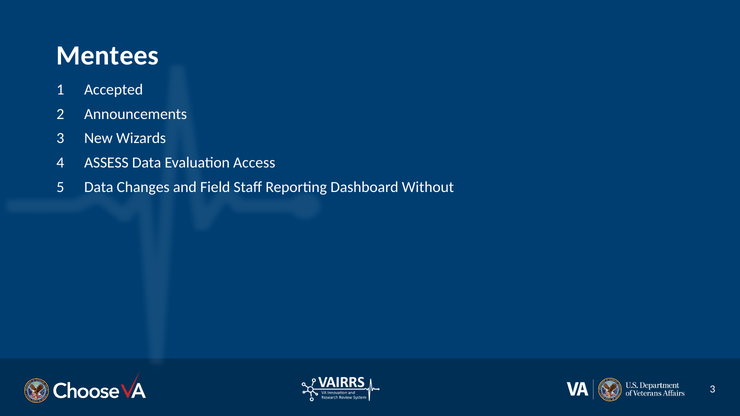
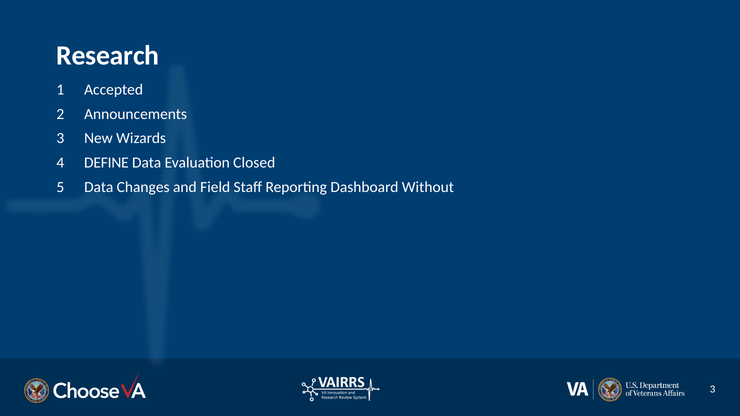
Mentees: Mentees -> Research (108, 56)
ASSESS: ASSESS -> DEFINE (106, 163)
Access: Access -> Closed (254, 163)
